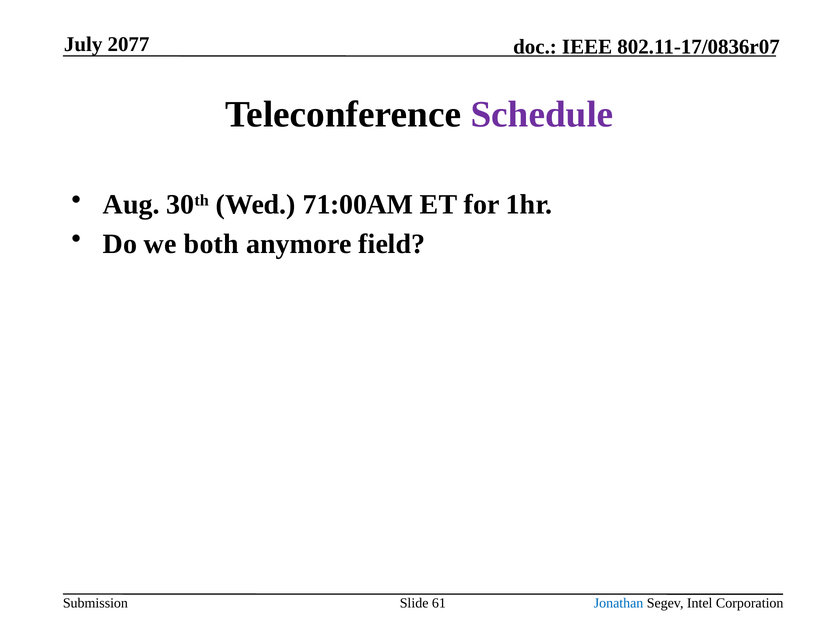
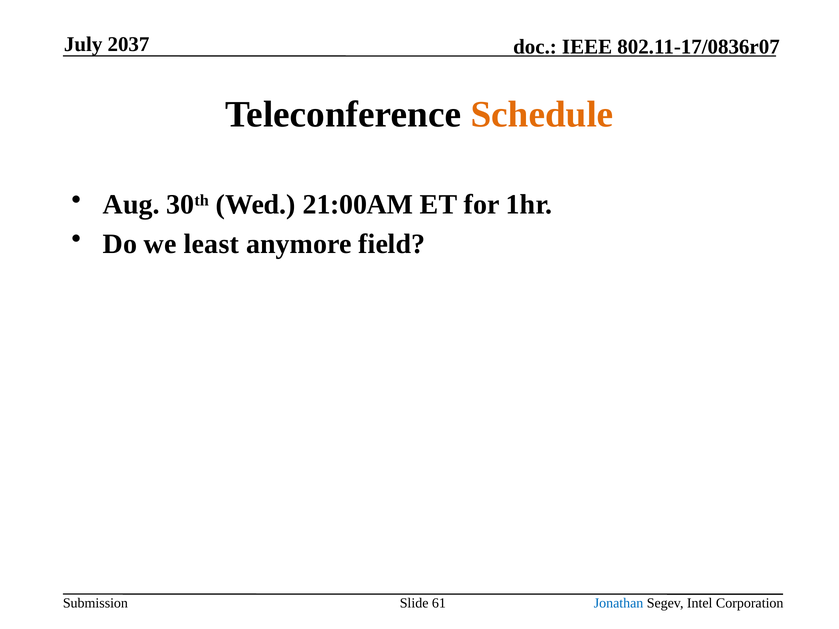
2077: 2077 -> 2037 (128, 44)
Schedule colour: purple -> orange (542, 114)
71:00AM: 71:00AM -> 21:00AM (358, 205)
both: both -> least (211, 244)
